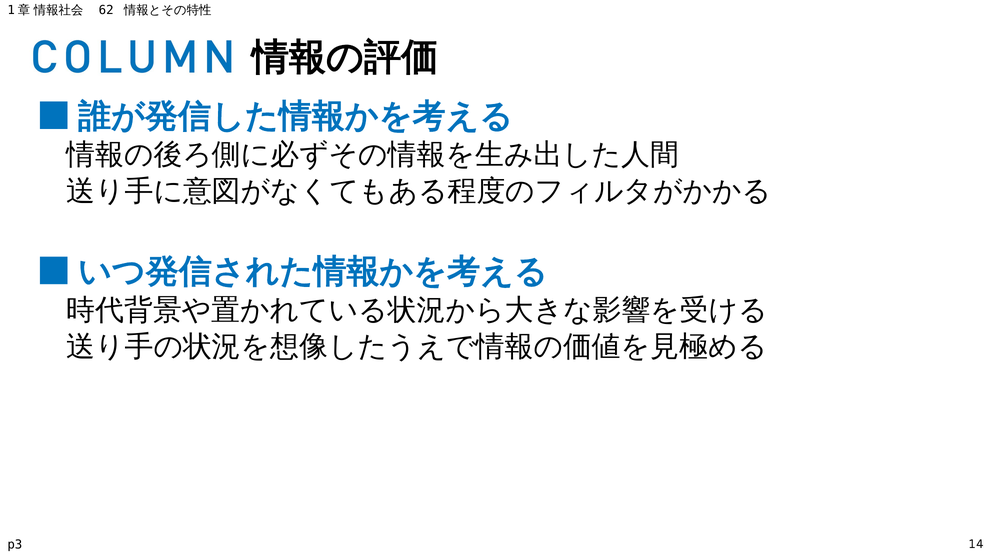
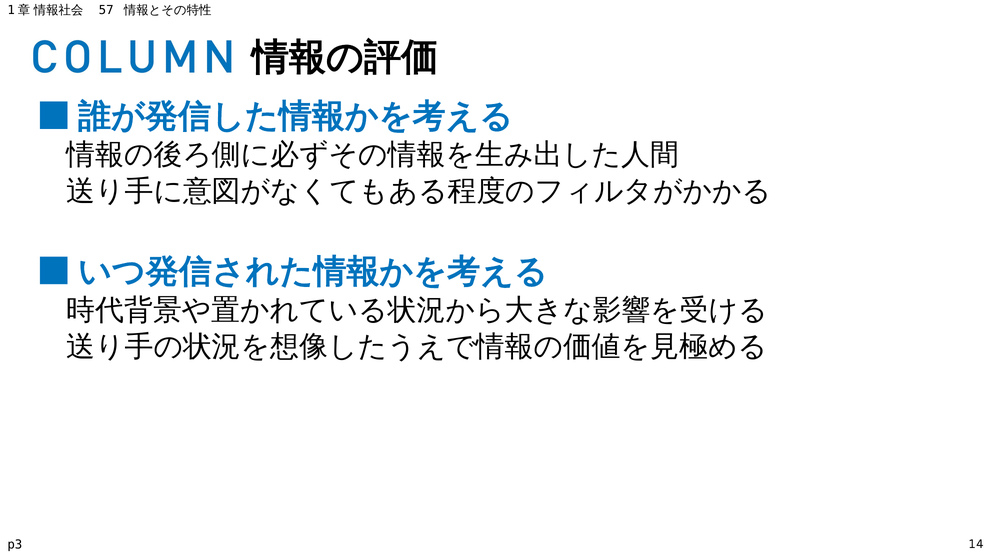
62: 62 -> 57 (106, 10)
